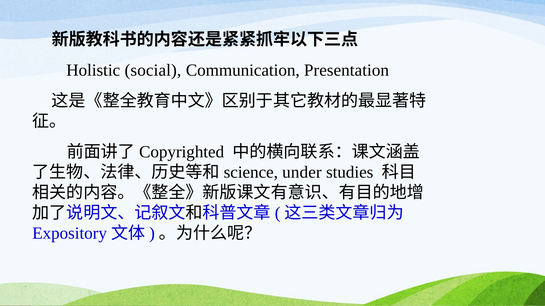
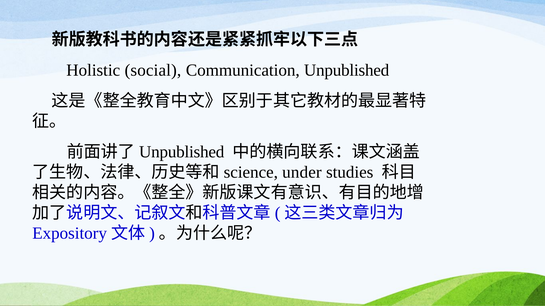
Communication Presentation: Presentation -> Unpublished (347, 70)
Copyrighted: Copyrighted -> Unpublished (182, 152)
